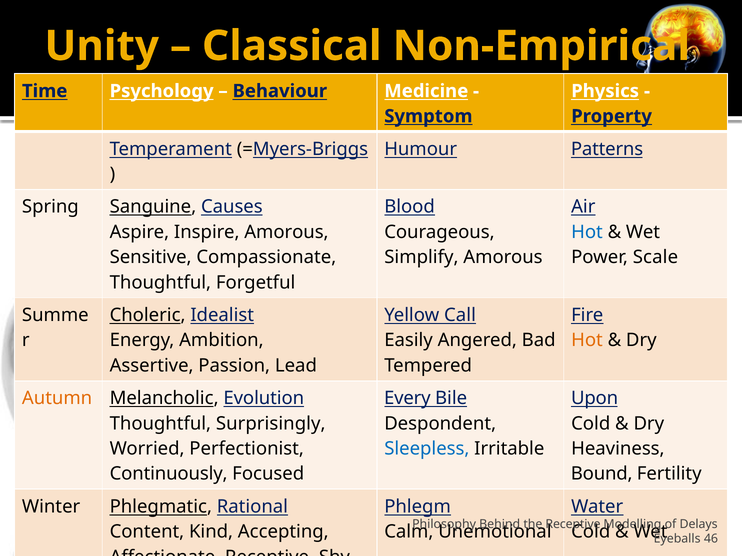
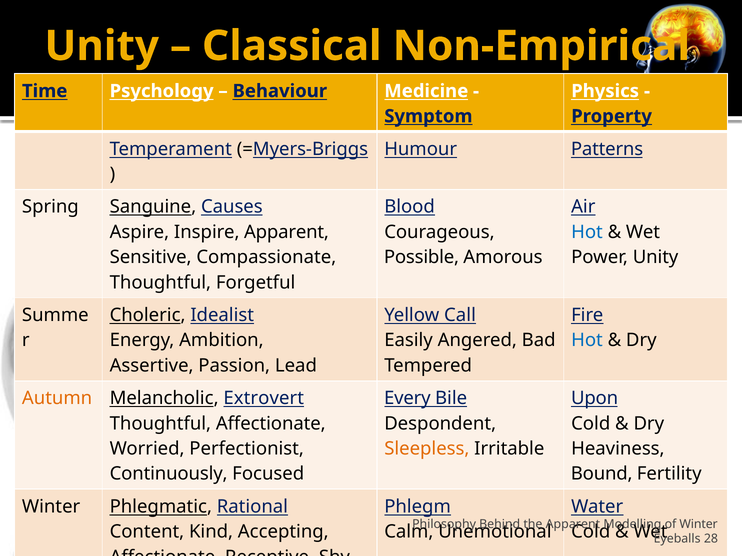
Inspire Amorous: Amorous -> Apparent (286, 232)
Simplify: Simplify -> Possible (421, 257)
Power Scale: Scale -> Unity (656, 257)
Hot colour: orange -> blue (587, 341)
Evolution: Evolution -> Extrovert (264, 399)
Thoughtful Surprisingly: Surprisingly -> Affectionate (271, 424)
Sleepless colour: blue -> orange (427, 449)
Receptive: Receptive -> Apparent (573, 524)
of Delays: Delays -> Winter (699, 524)
46: 46 -> 28 (711, 539)
